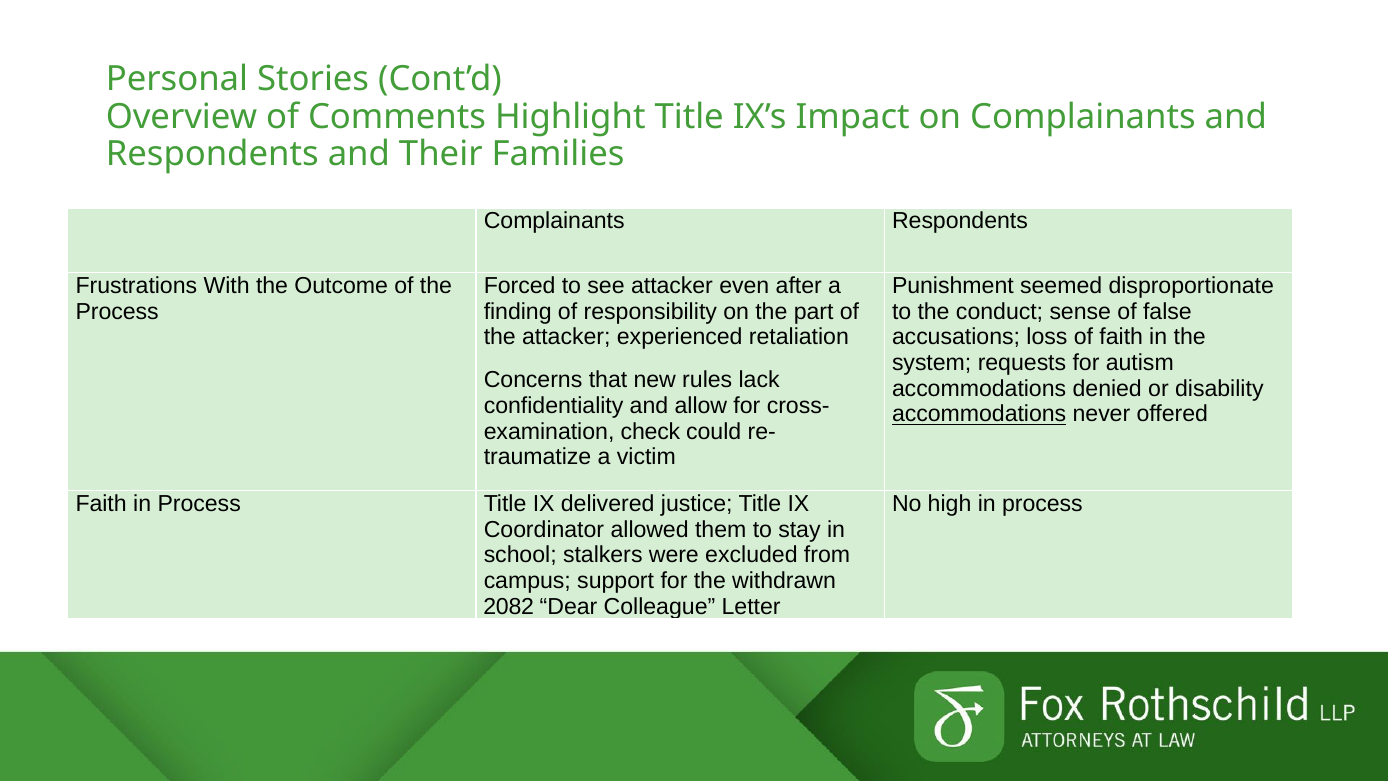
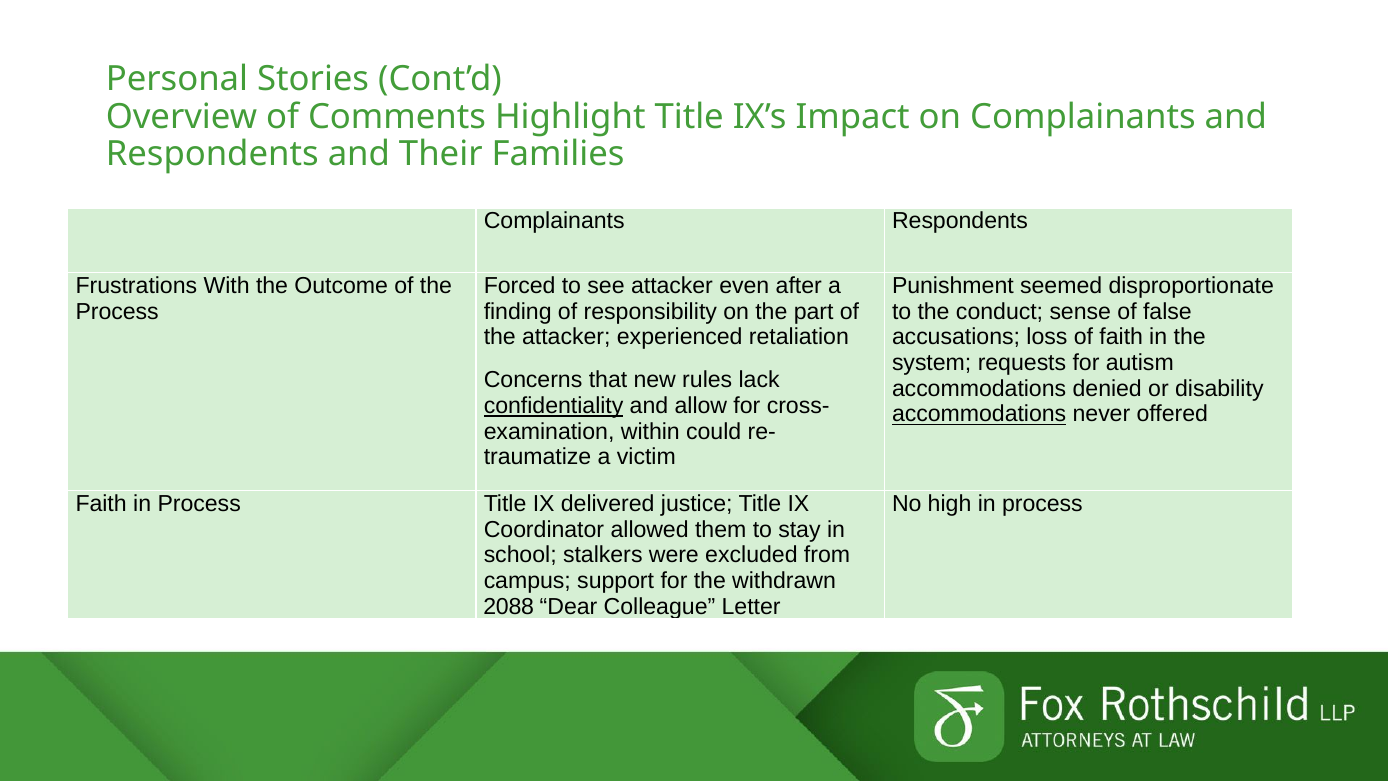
confidentiality underline: none -> present (554, 406)
check: check -> within (650, 431)
2082: 2082 -> 2088 (509, 606)
